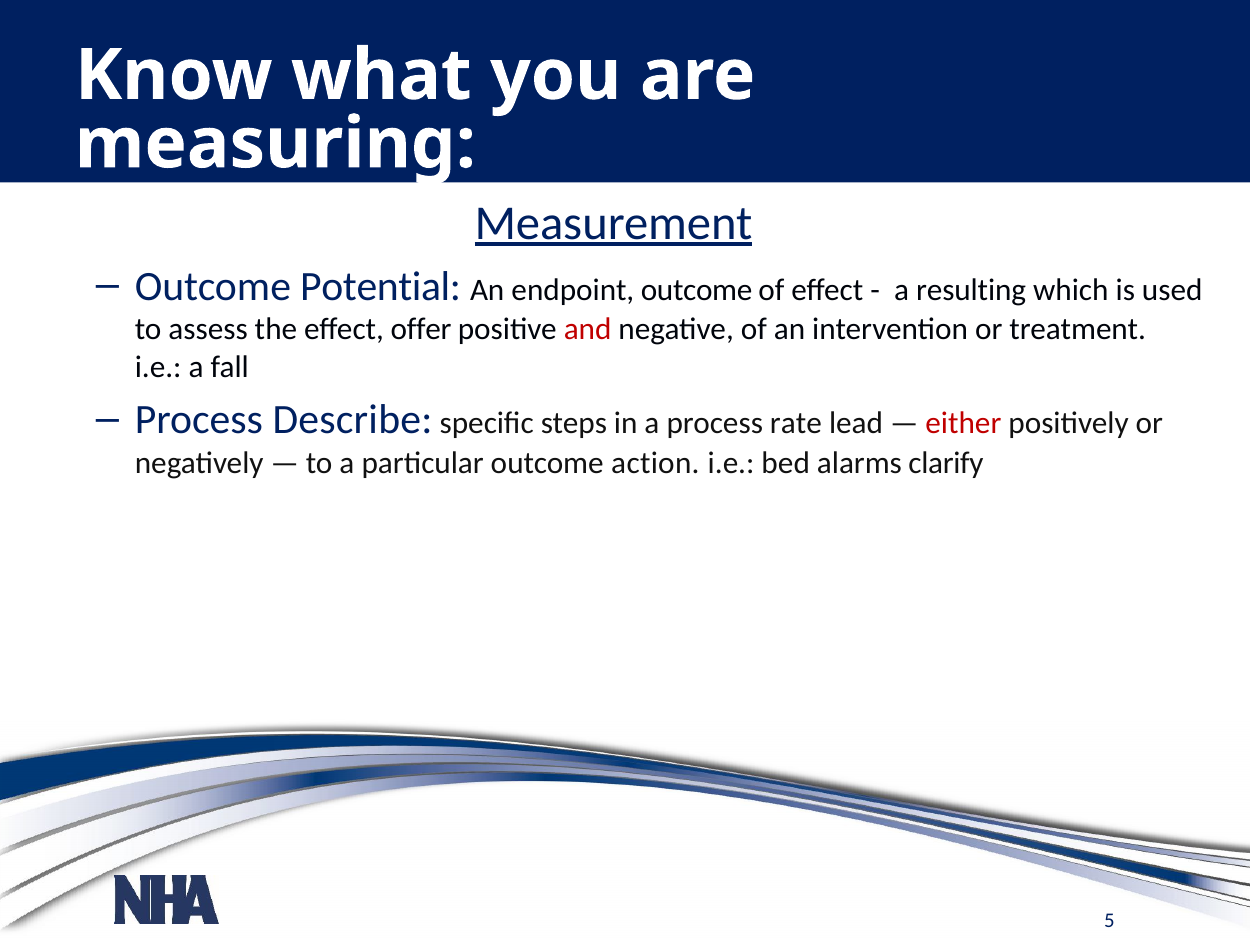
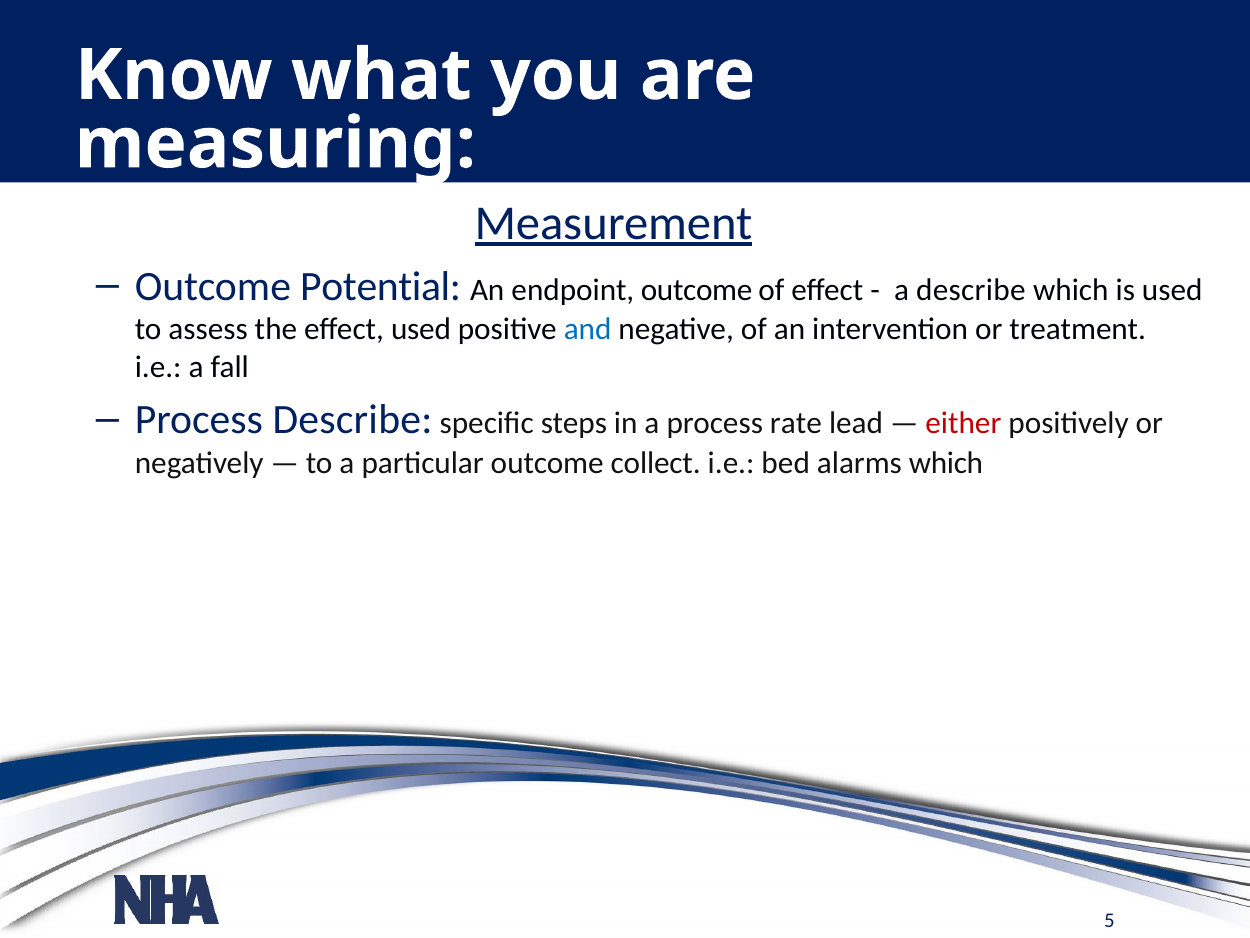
a resulting: resulting -> describe (971, 290)
effect offer: offer -> used (421, 329)
and colour: red -> blue (588, 329)
action: action -> collect (656, 463)
alarms clarify: clarify -> which (946, 463)
